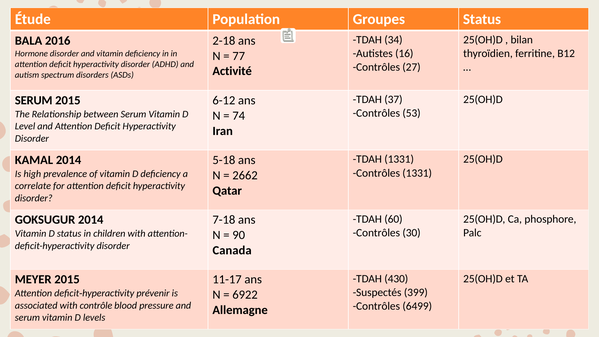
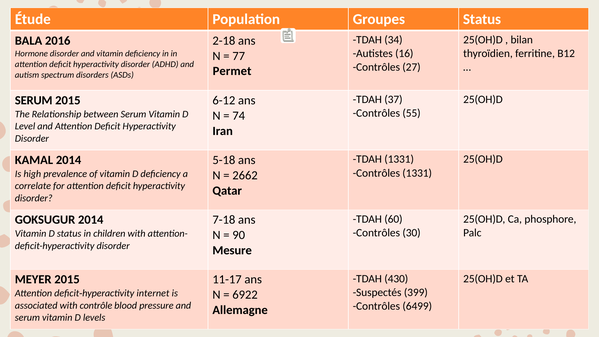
Activité: Activité -> Permet (232, 71)
53: 53 -> 55 (412, 113)
Canada: Canada -> Mesure (232, 250)
prévenir: prévenir -> internet (153, 293)
